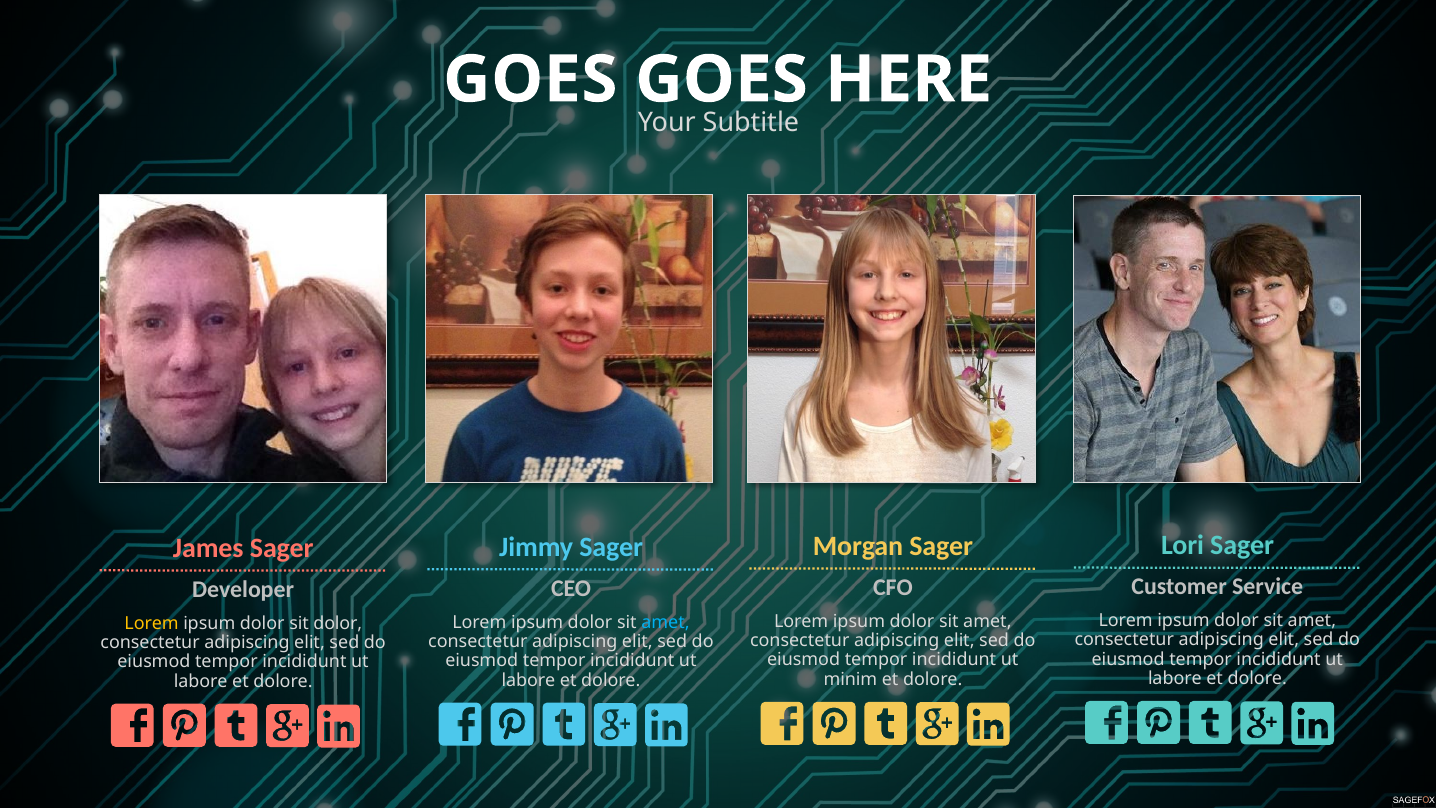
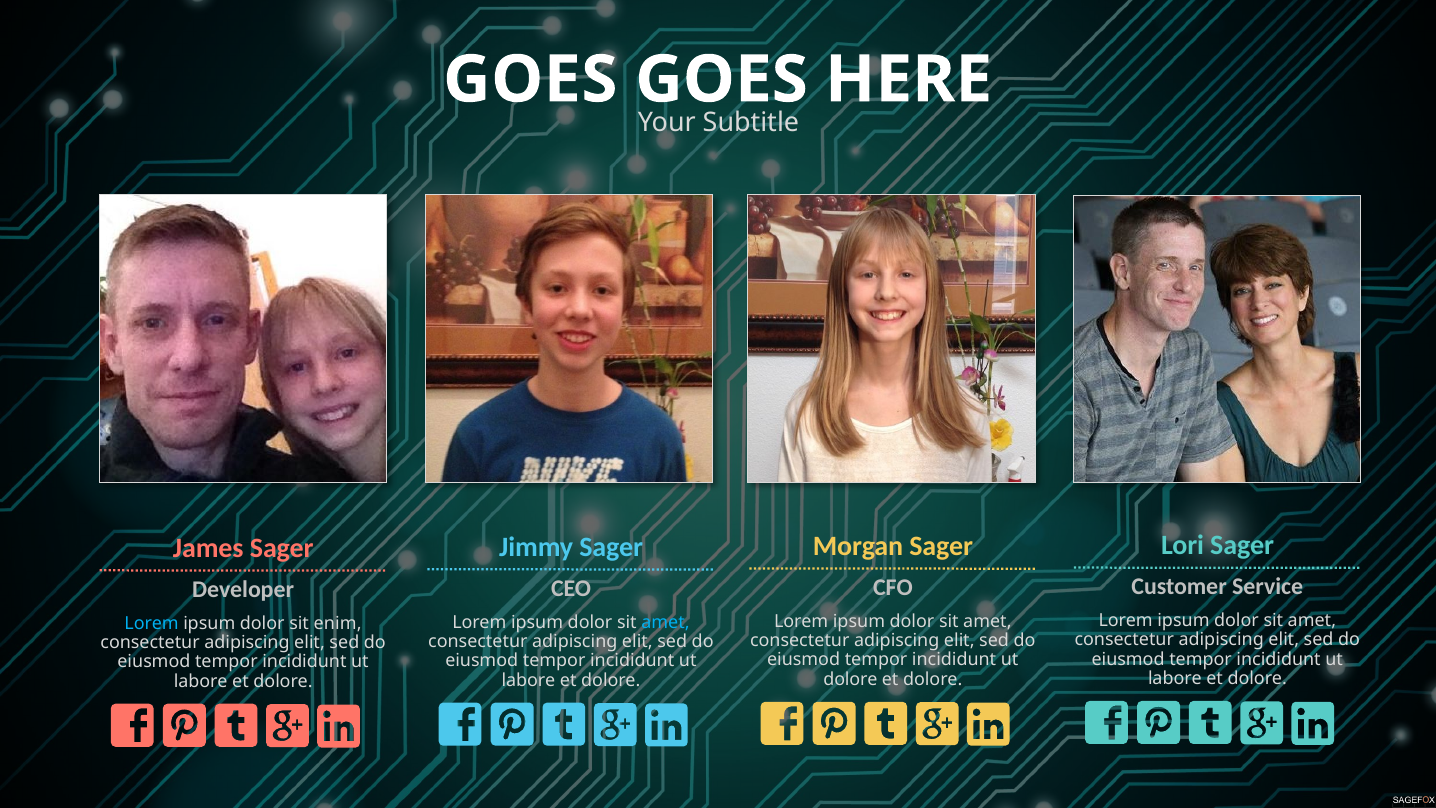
Lorem colour: yellow -> light blue (152, 623)
sit dolor: dolor -> enim (338, 623)
minim: minim -> dolore (850, 679)
